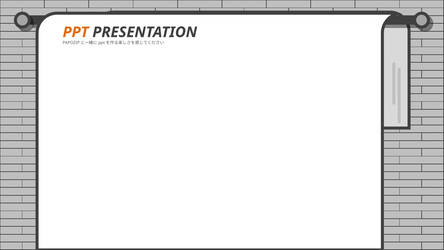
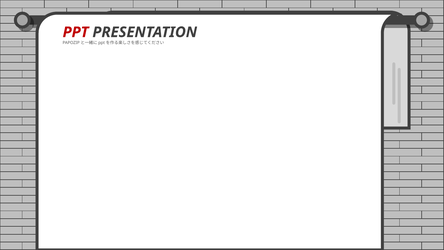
PPT colour: orange -> red (76, 32)
